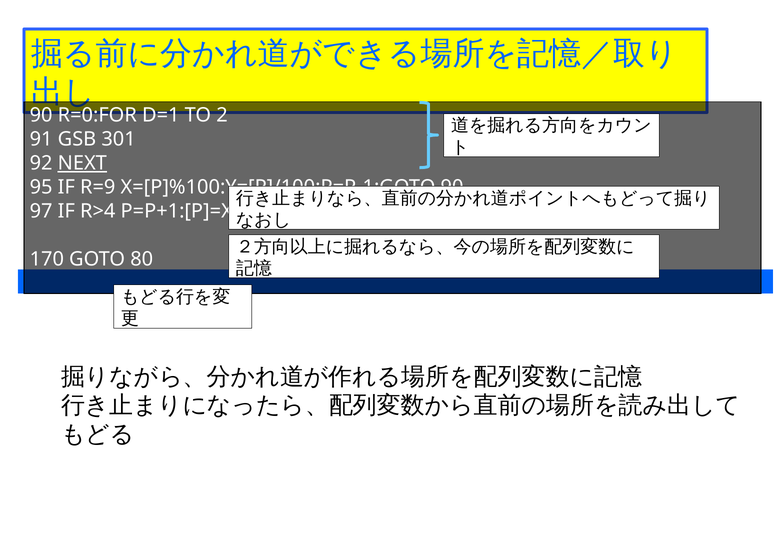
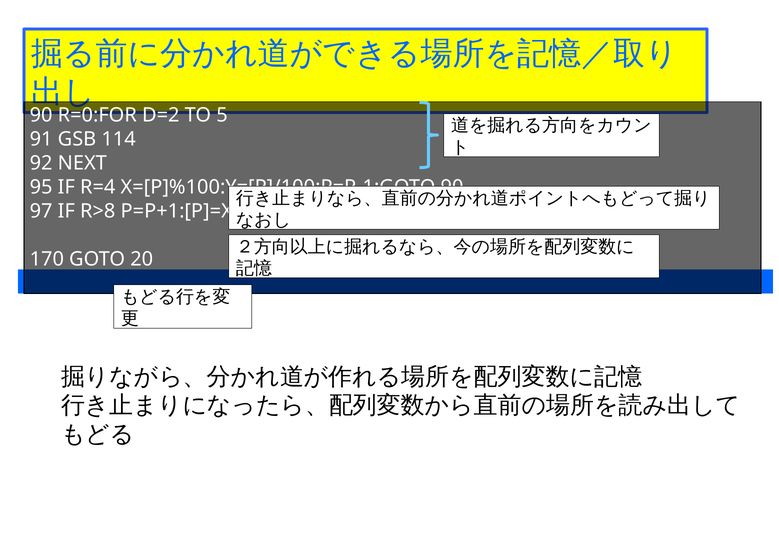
D=1: D=1 -> D=2 (161, 115)
2: 2 -> 5 (222, 115)
301: 301 -> 114 (119, 139)
NEXT underline: present -> none (82, 163)
R=9: R=9 -> R=4 (98, 187)
R>4: R>4 -> R>8 (98, 211)
80: 80 -> 20 (142, 259)
